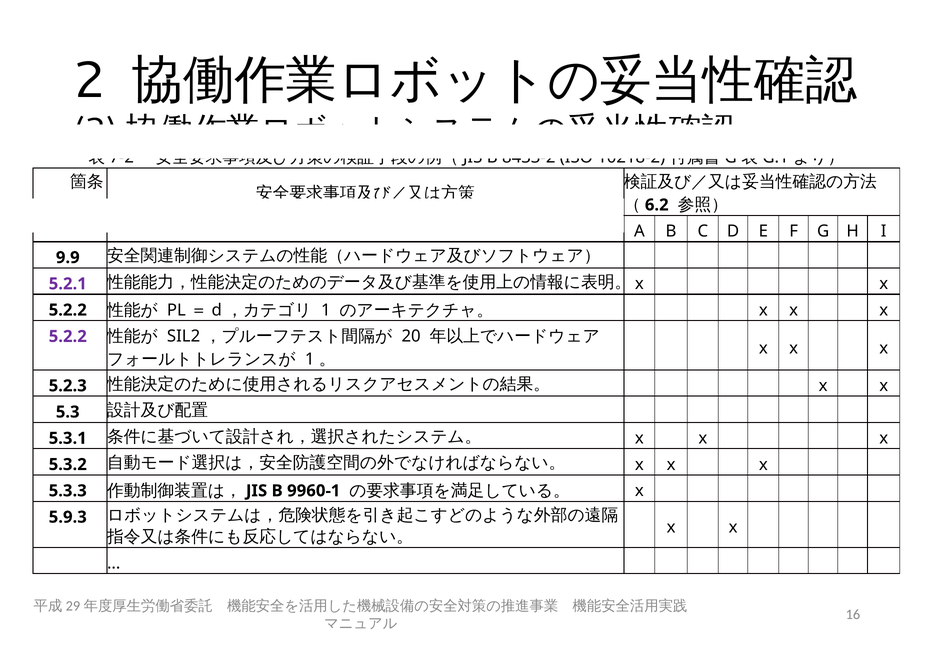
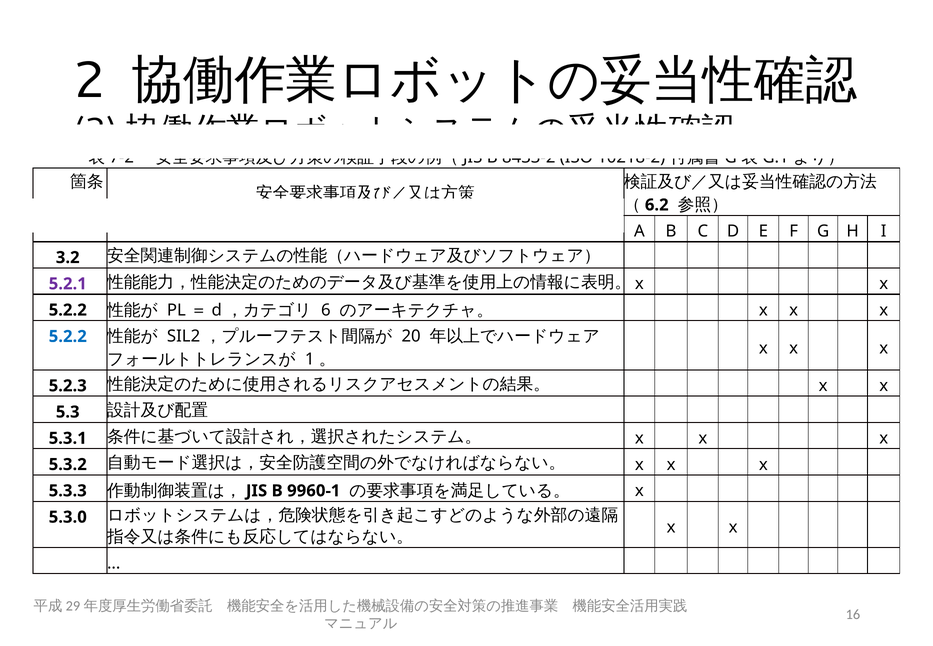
9.9: 9.9 -> 3.2 (68, 258)
1: 1 -> 6 (326, 310)
5.2.2 colour: purple -> blue (68, 336)
5.9.3: 5.9.3 -> 5.3.0 (68, 517)
